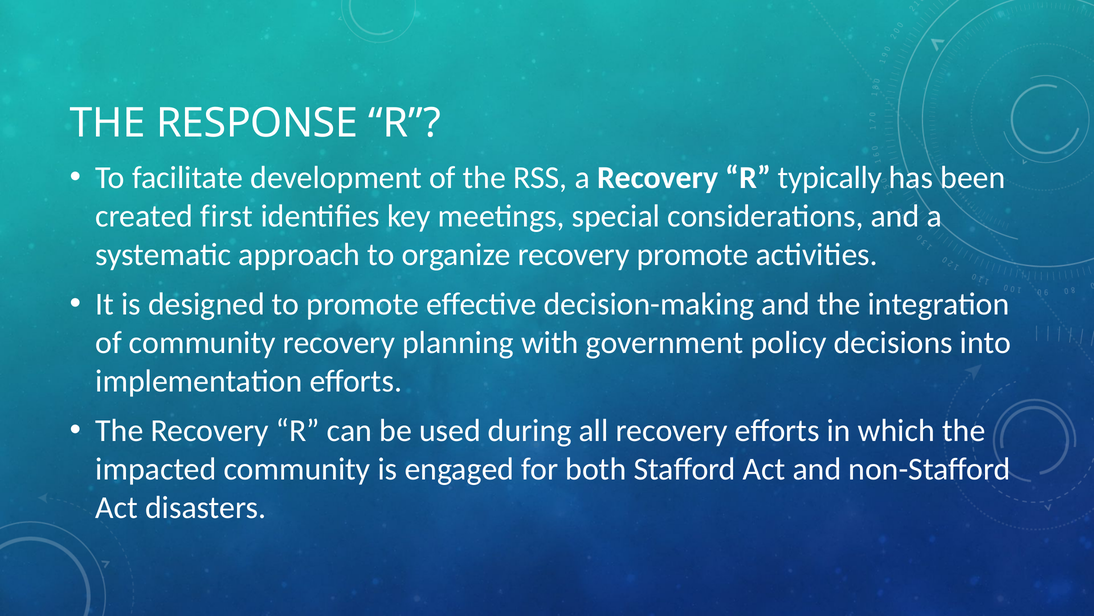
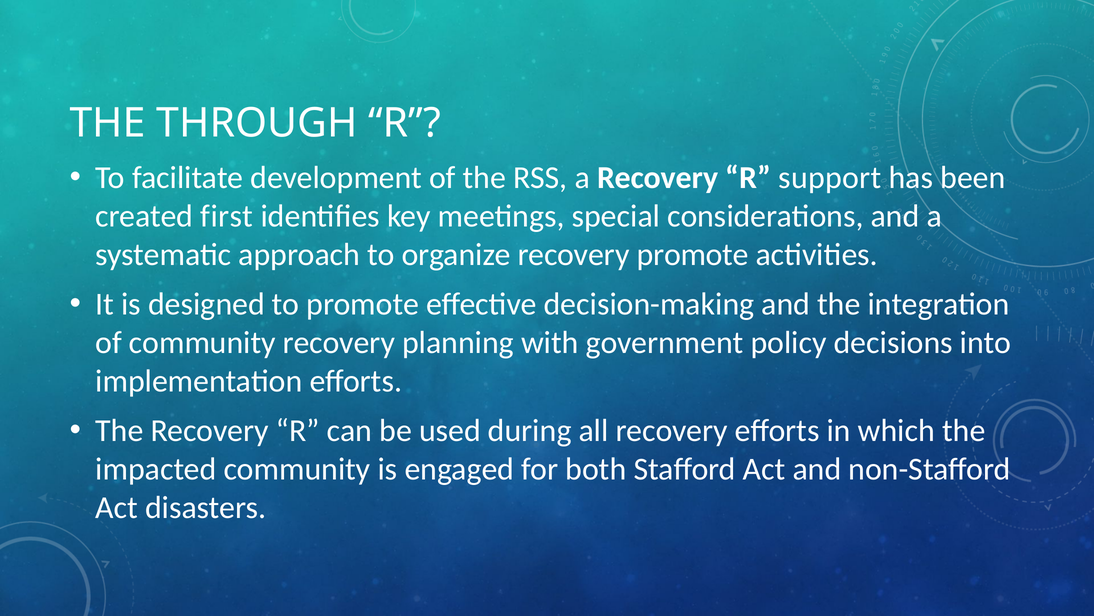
RESPONSE: RESPONSE -> THROUGH (257, 123)
typically: typically -> support (830, 178)
